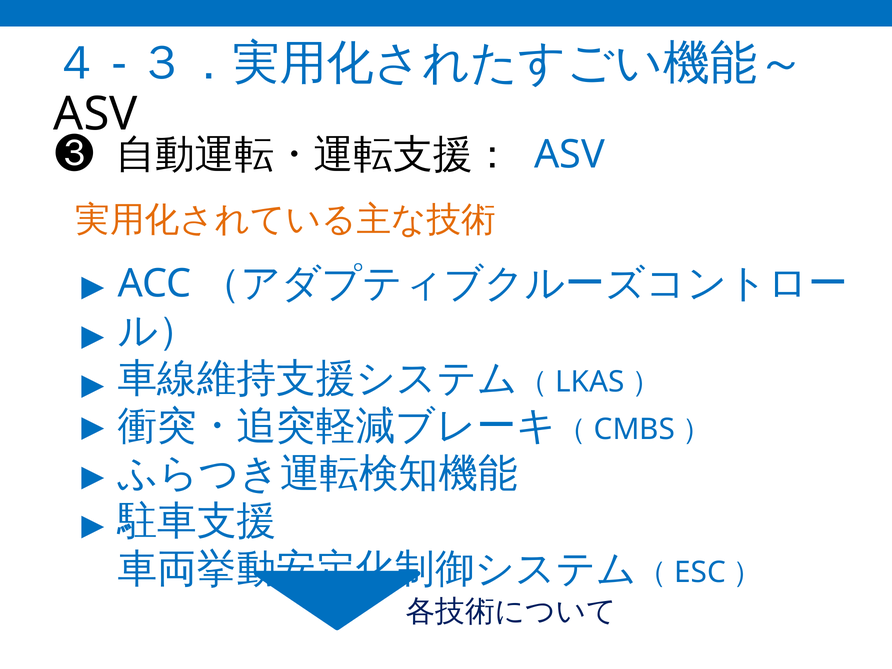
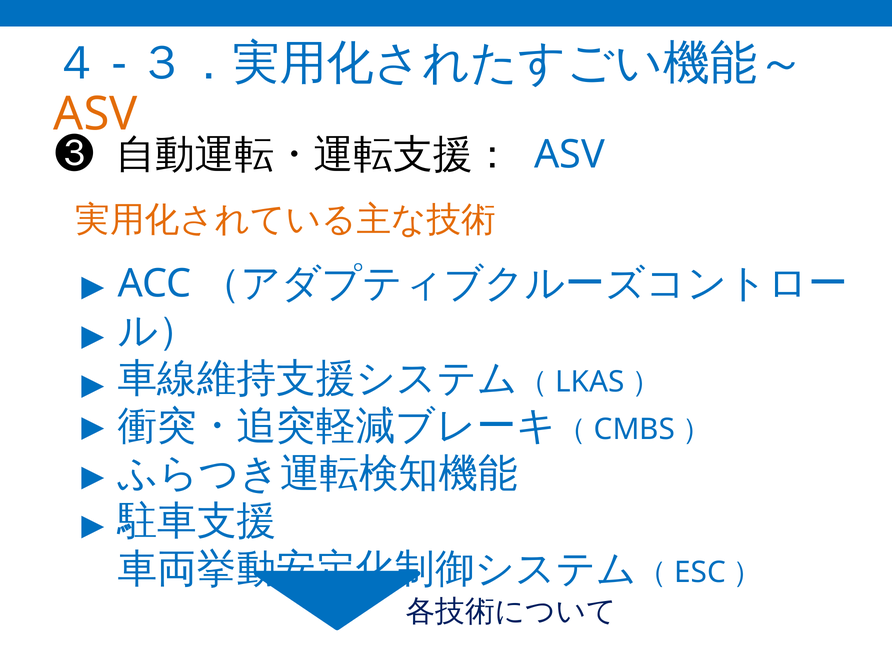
ASV colour: black -> orange (96, 114)
